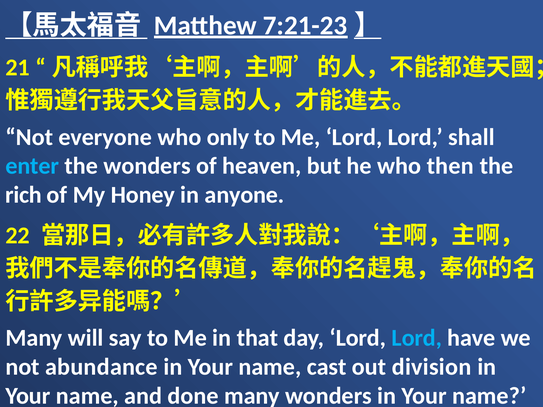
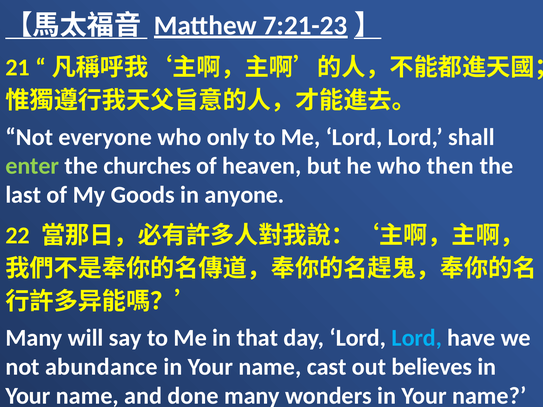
enter colour: light blue -> light green (32, 166)
the wonders: wonders -> churches (147, 166)
rich: rich -> last (23, 195)
Honey: Honey -> Goods (143, 195)
division: division -> believes (432, 367)
